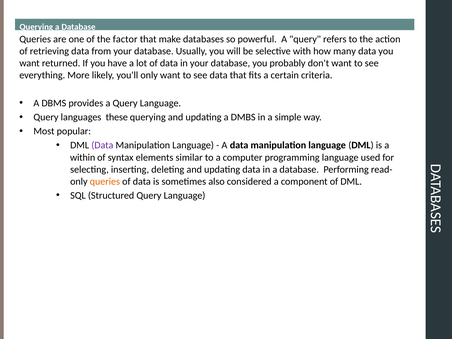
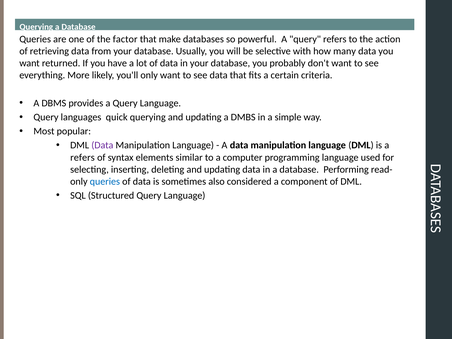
these: these -> quick (117, 117)
within: within -> refers (83, 157)
queries colour: orange -> blue (105, 181)
